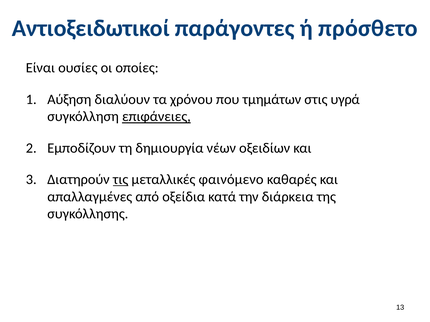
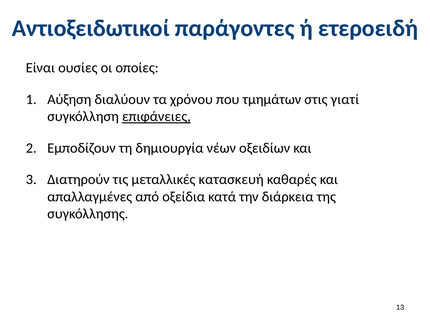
πρόσθετο: πρόσθετο -> ετεροειδή (368, 28)
υγρά: υγρά -> γιατί (345, 100)
τις underline: present -> none (121, 180)
φαινόμενο: φαινόμενο -> κατασκευή (231, 180)
